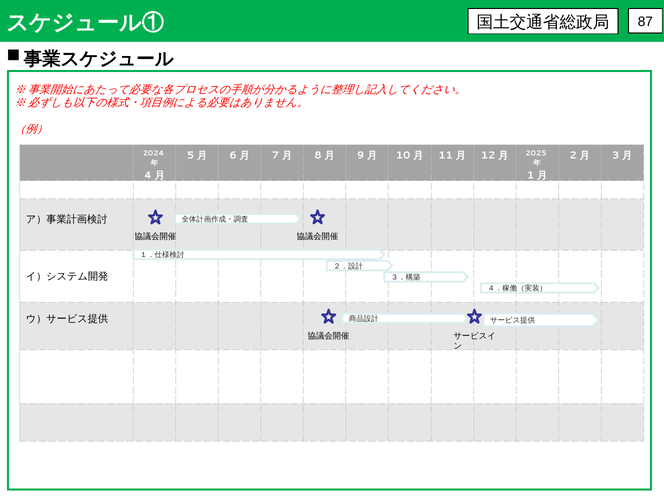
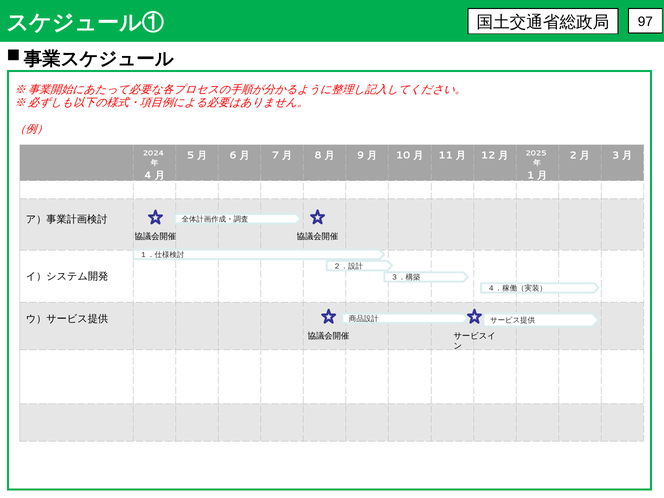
87: 87 -> 97 (645, 22)
